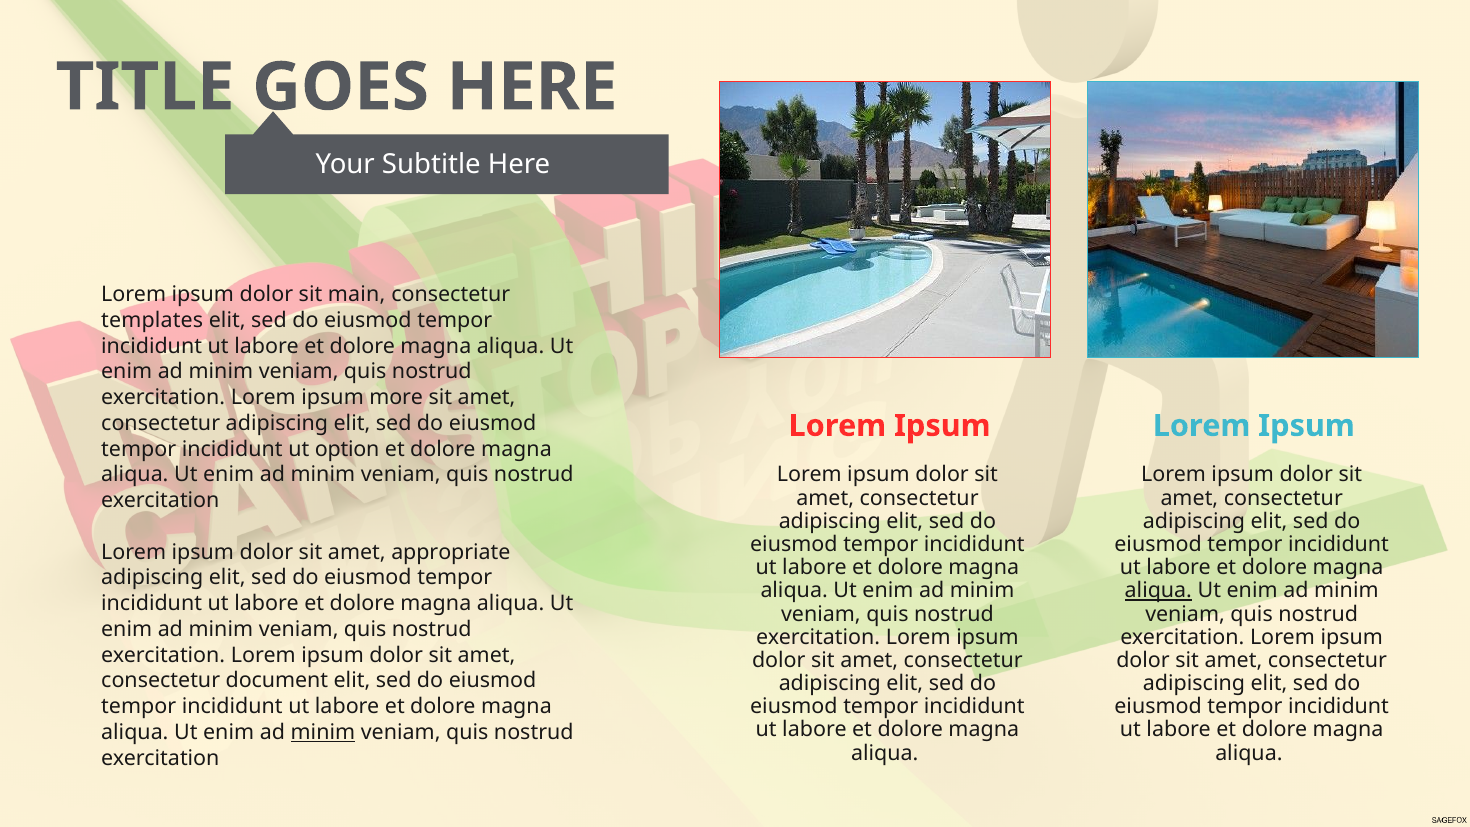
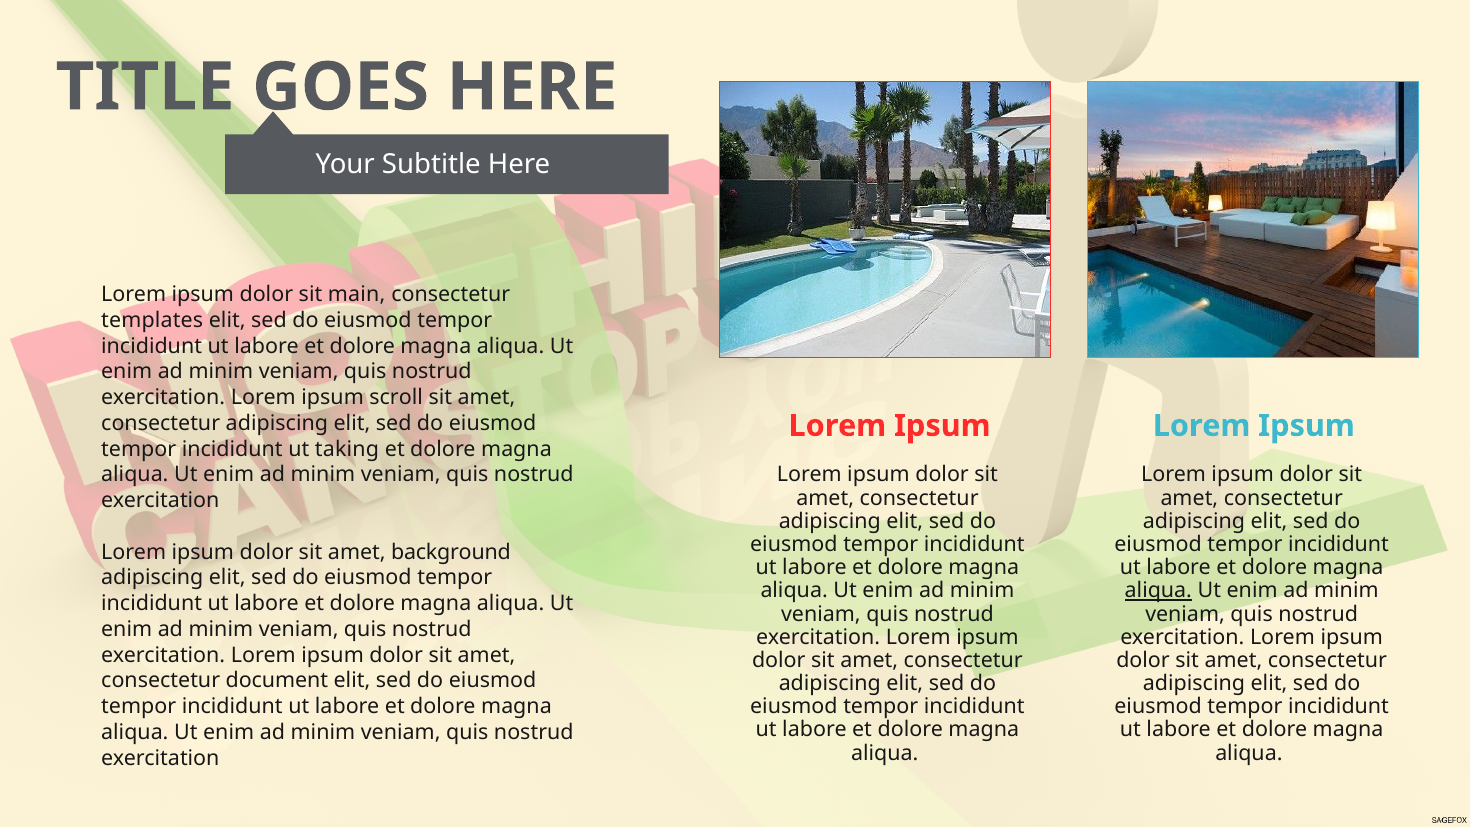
more: more -> scroll (396, 398)
option: option -> taking (347, 449)
appropriate: appropriate -> background (451, 552)
minim underline: present -> none (323, 732)
